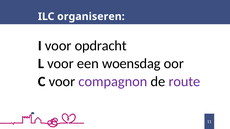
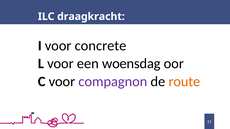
organiseren: organiseren -> draagkracht (91, 17)
opdracht: opdracht -> concrete (101, 46)
route colour: purple -> orange (184, 82)
